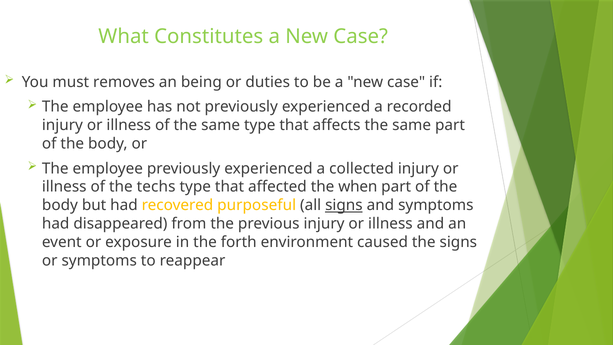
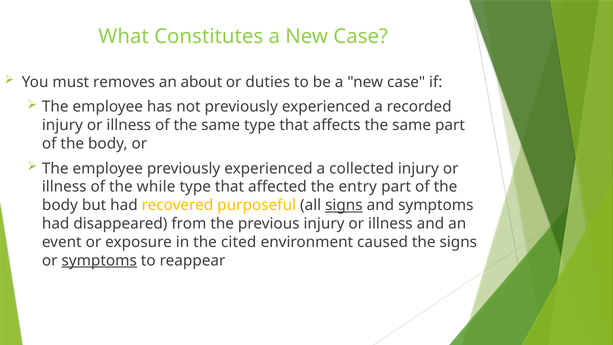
being: being -> about (201, 82)
techs: techs -> while (156, 187)
when: when -> entry (358, 187)
forth: forth -> cited (239, 242)
symptoms underline: none -> present (99, 260)
